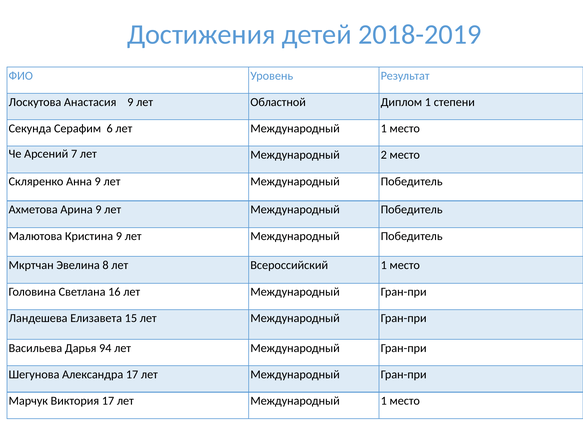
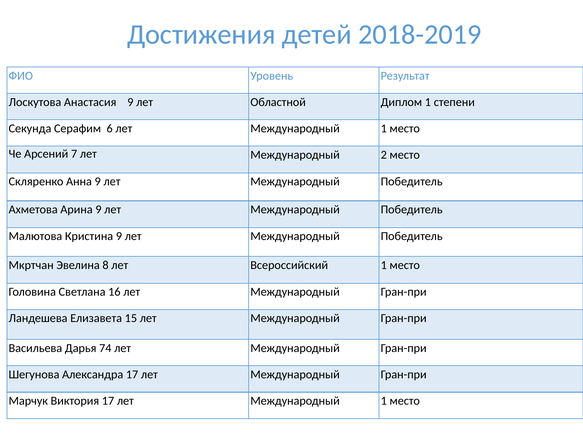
94: 94 -> 74 (105, 348)
